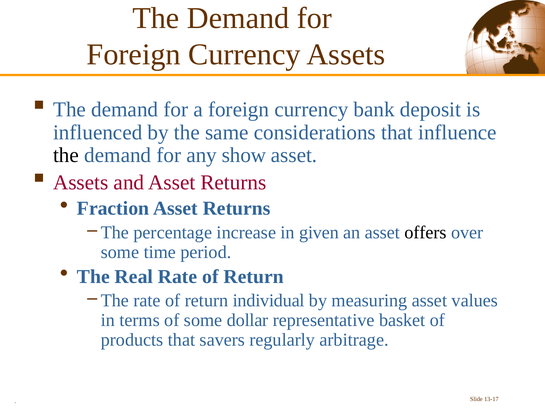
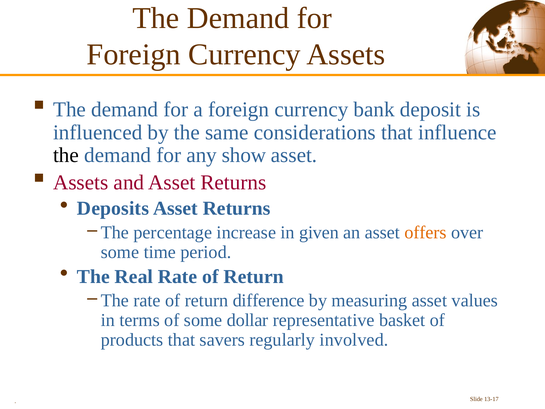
Fraction: Fraction -> Deposits (113, 208)
offers colour: black -> orange (426, 232)
individual: individual -> difference (269, 300)
arbitrage: arbitrage -> involved (354, 340)
